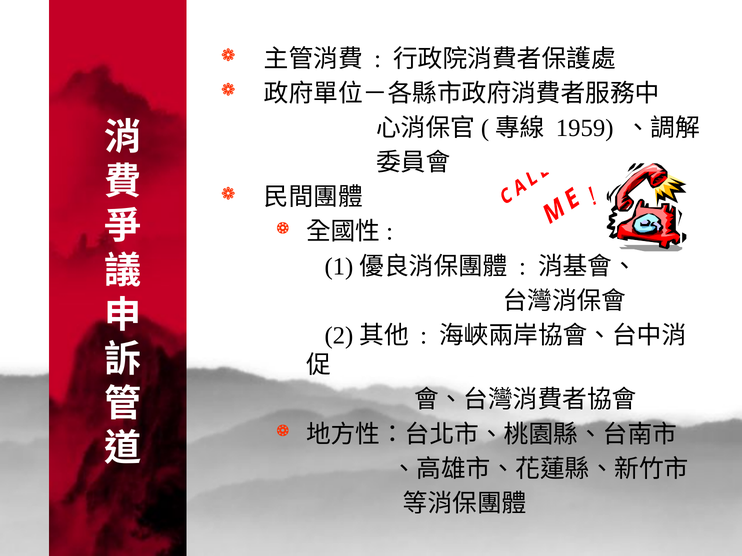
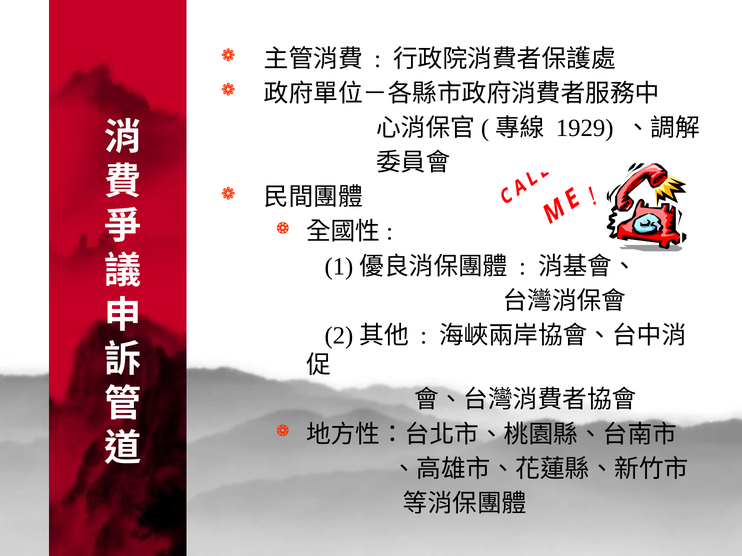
1959: 1959 -> 1929 (585, 128)
